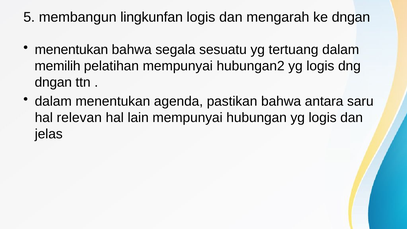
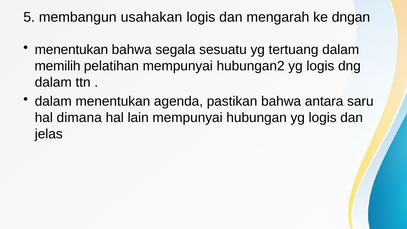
lingkunfan: lingkunfan -> usahakan (152, 17)
dngan: dngan -> dalam (53, 82)
relevan: relevan -> dimana (79, 118)
